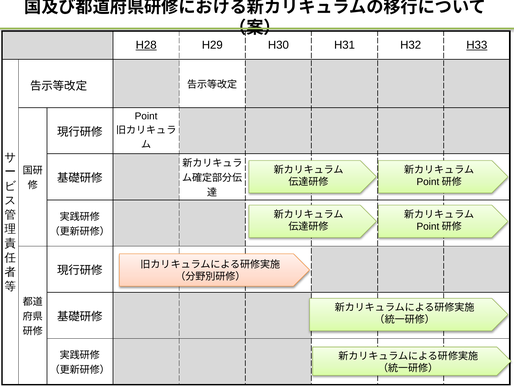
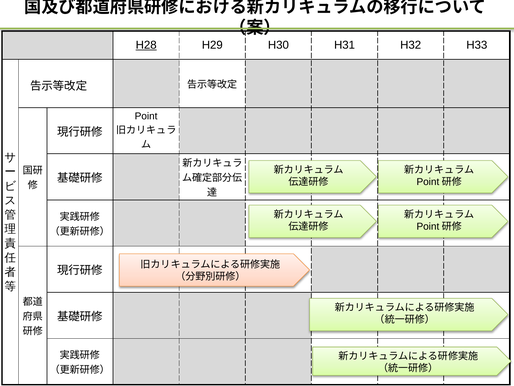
H33 underline: present -> none (477, 45)
